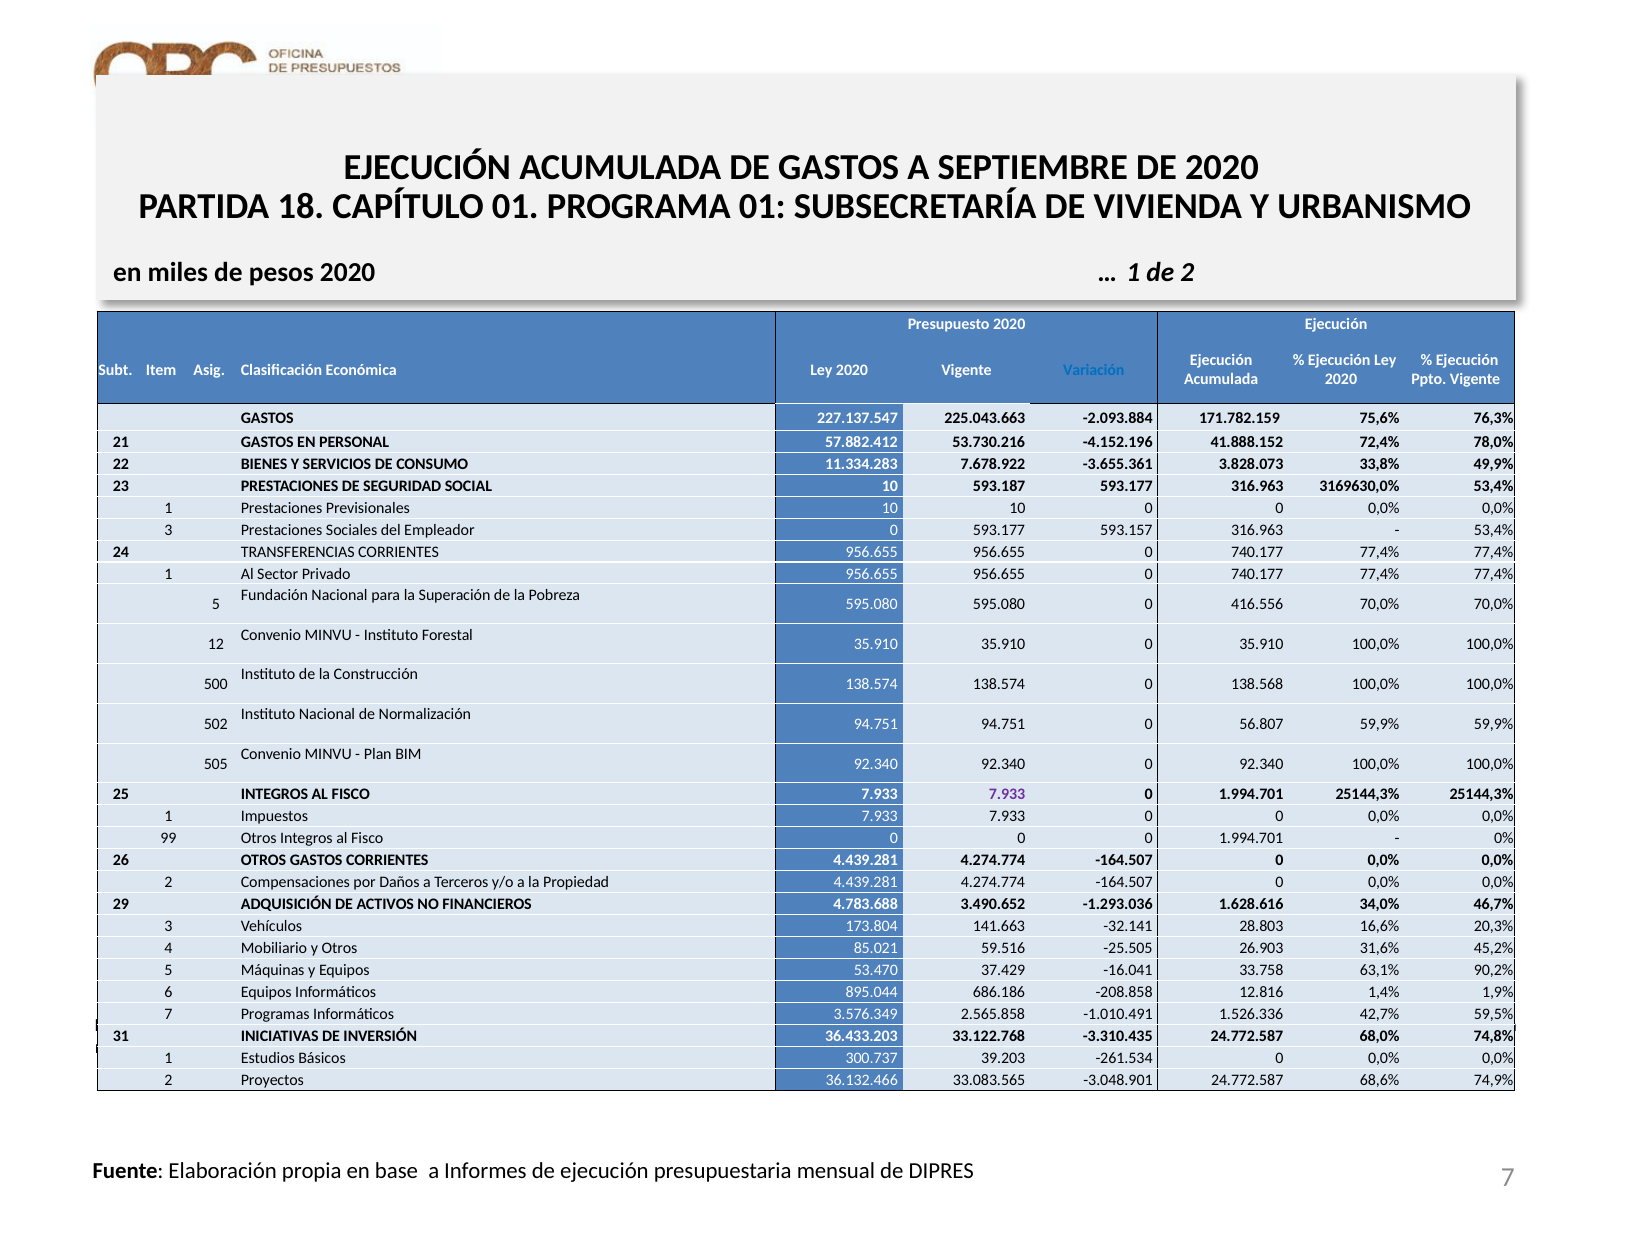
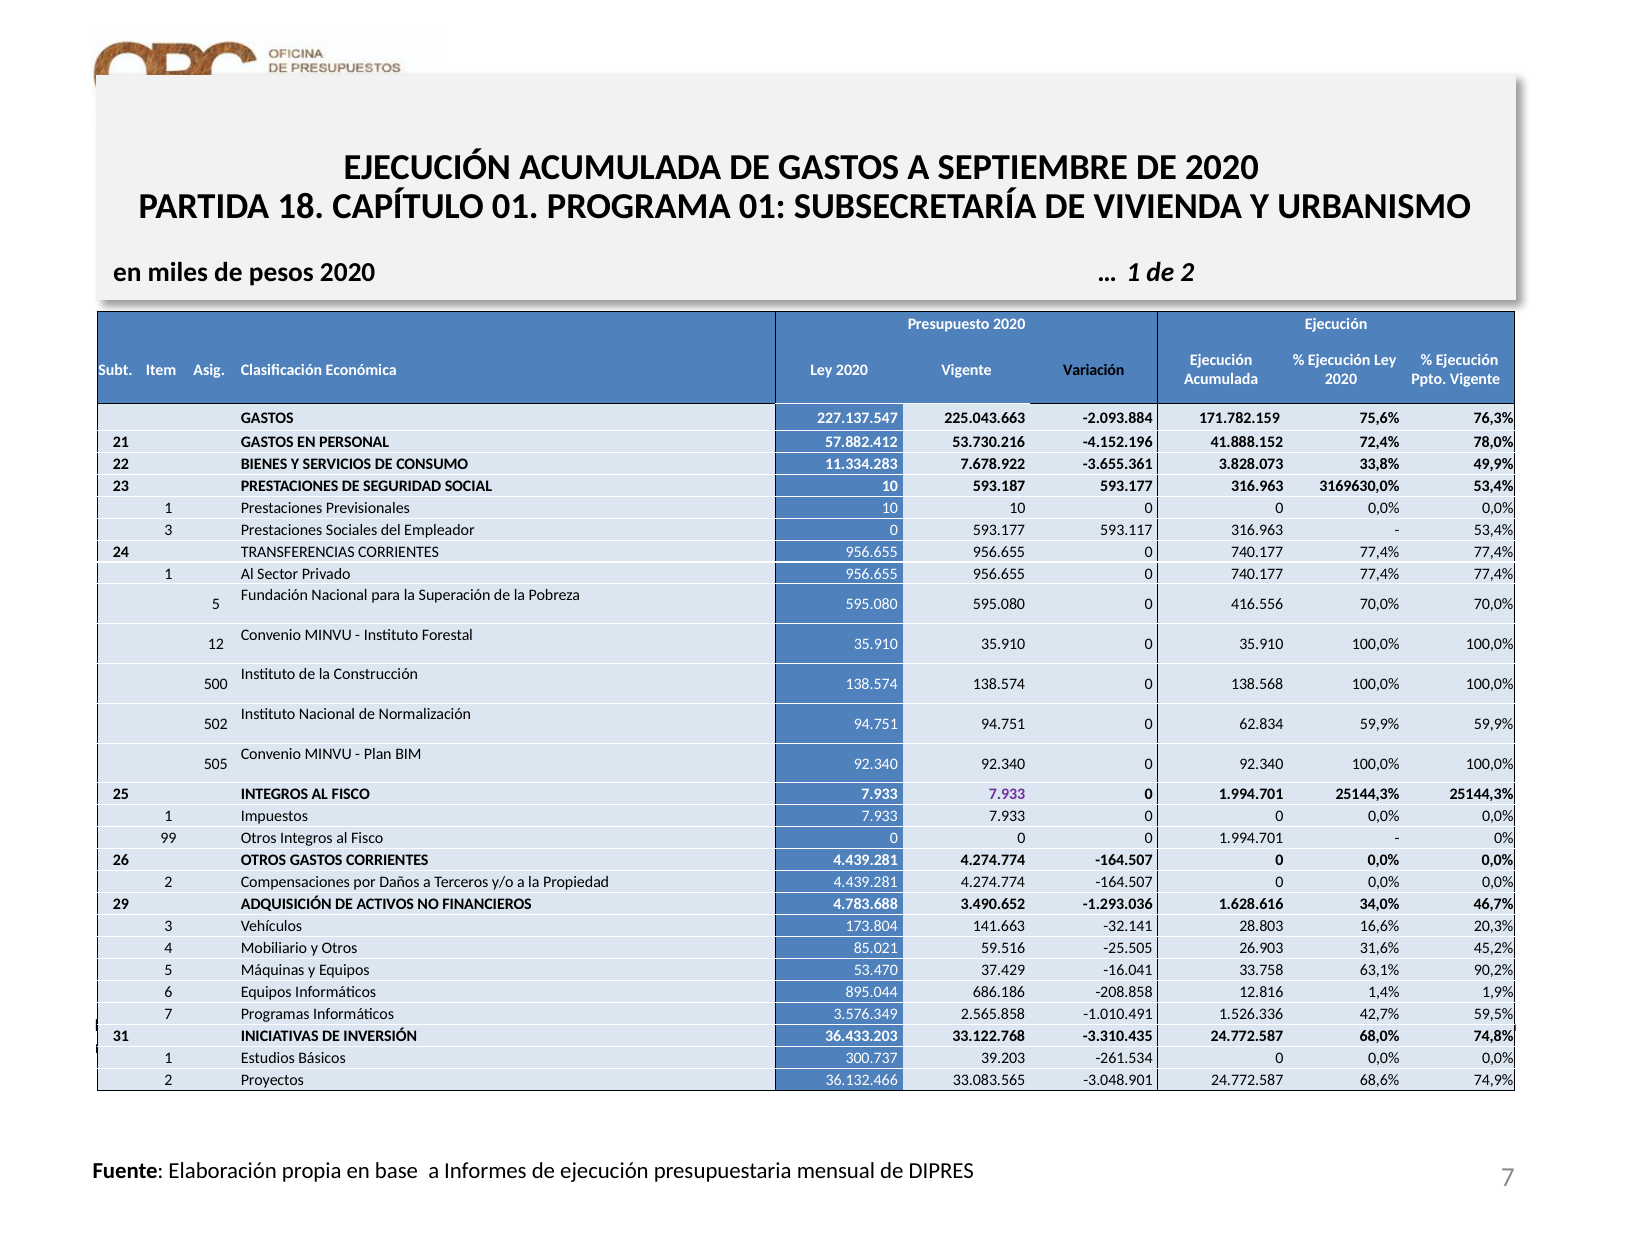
Variación colour: blue -> black (1094, 370)
593.157: 593.157 -> 593.117 (1126, 530)
56.807: 56.807 -> 62.834 (1261, 724)
